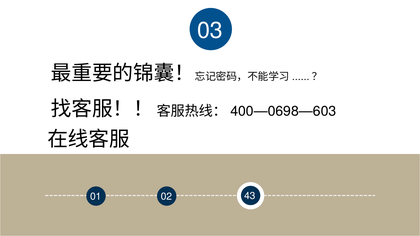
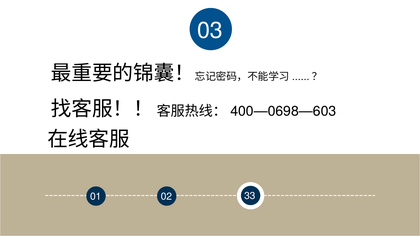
43: 43 -> 33 (250, 196)
